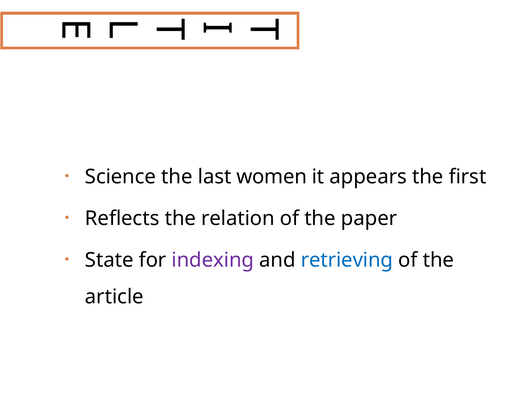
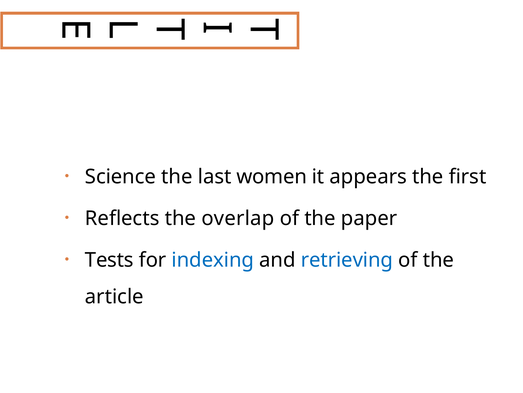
relation: relation -> overlap (238, 218)
State: State -> Tests (109, 260)
indexing colour: purple -> blue (213, 260)
